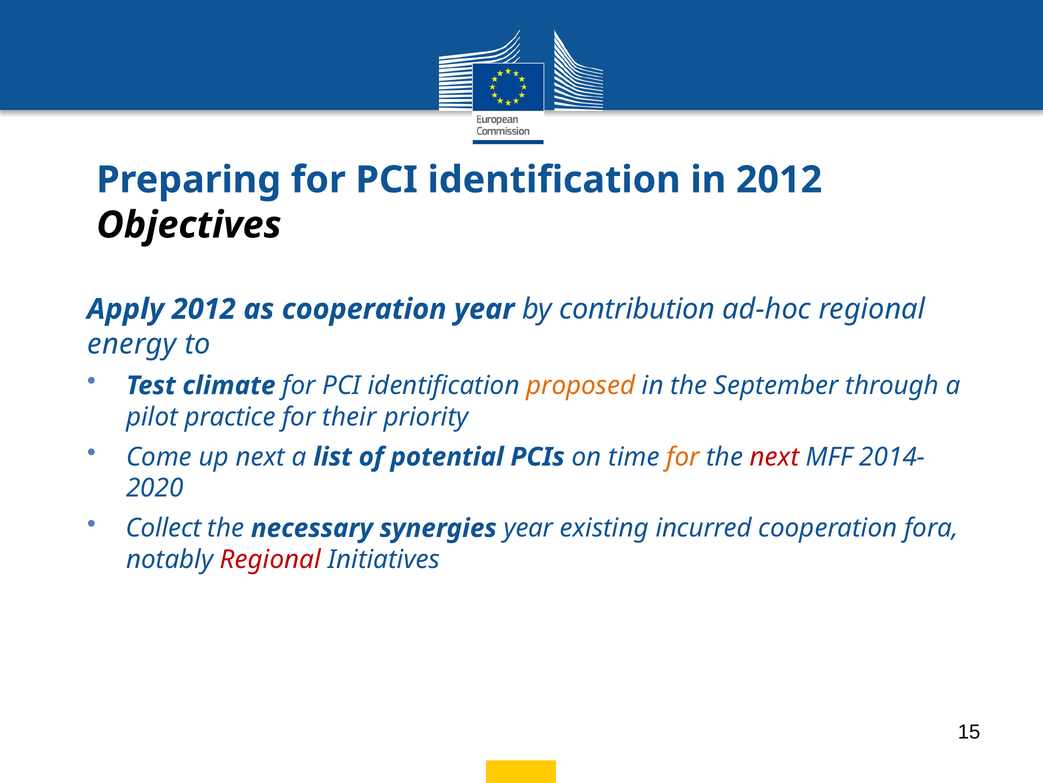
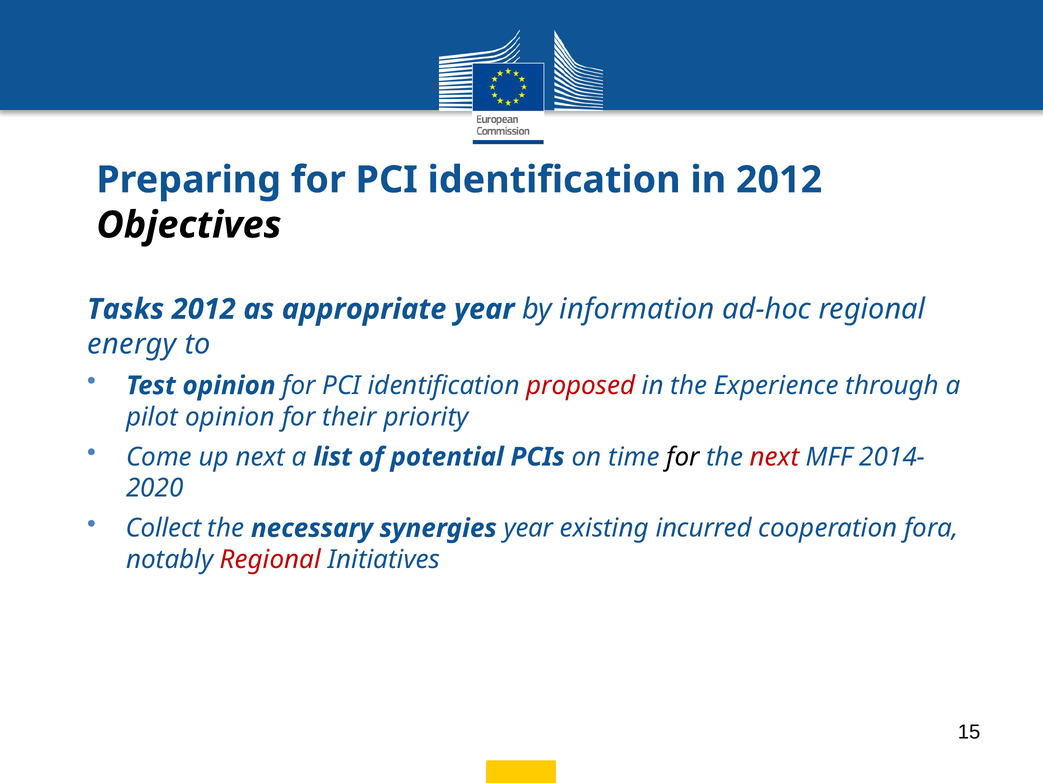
Apply: Apply -> Tasks (126, 309)
as cooperation: cooperation -> appropriate (364, 309)
contribution: contribution -> information (637, 309)
Test climate: climate -> opinion (229, 385)
proposed colour: orange -> red (581, 385)
September: September -> Experience (776, 385)
pilot practice: practice -> opinion (230, 417)
for colour: orange -> black (683, 457)
